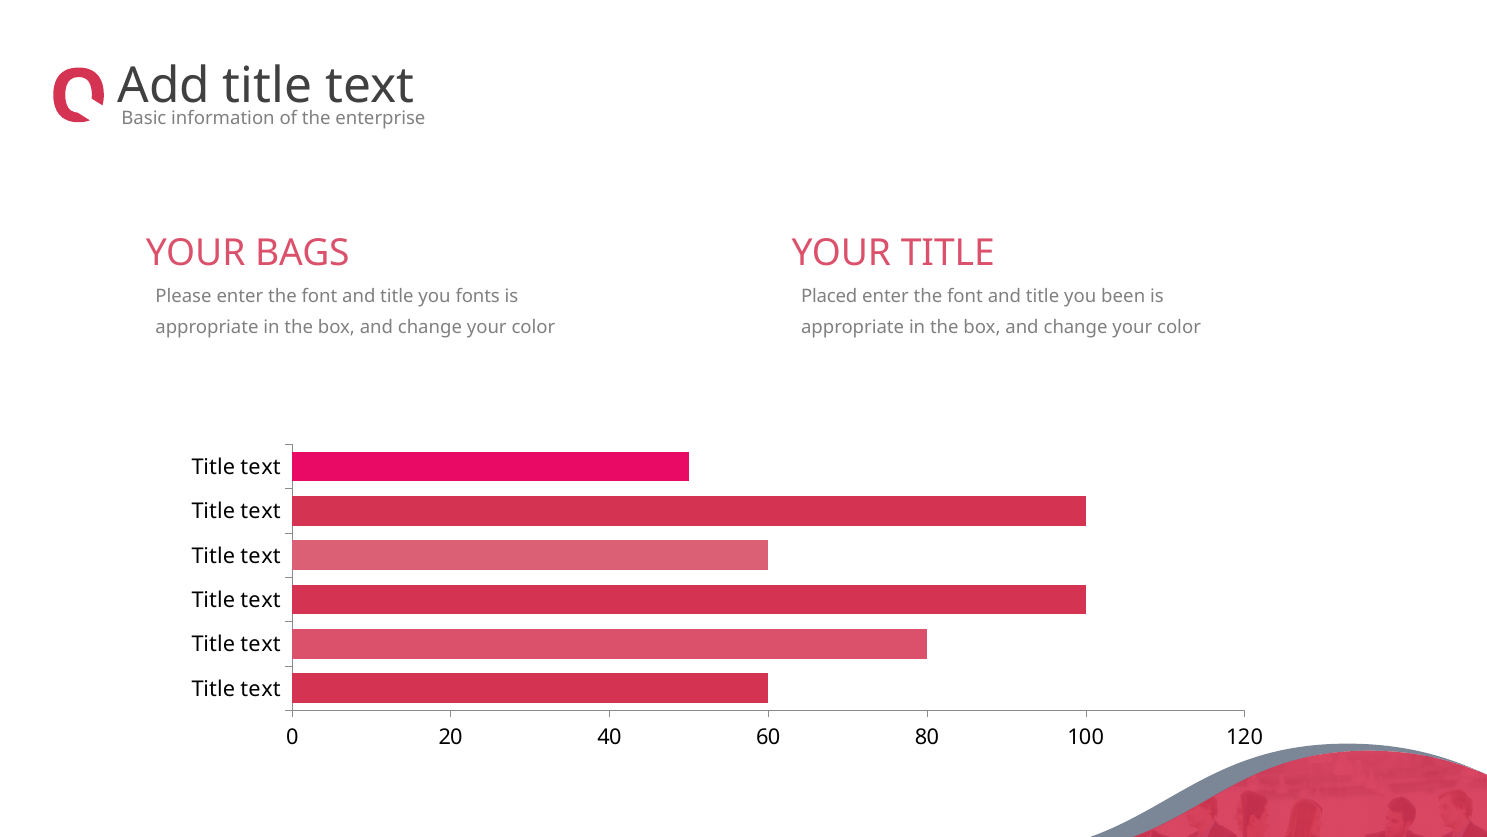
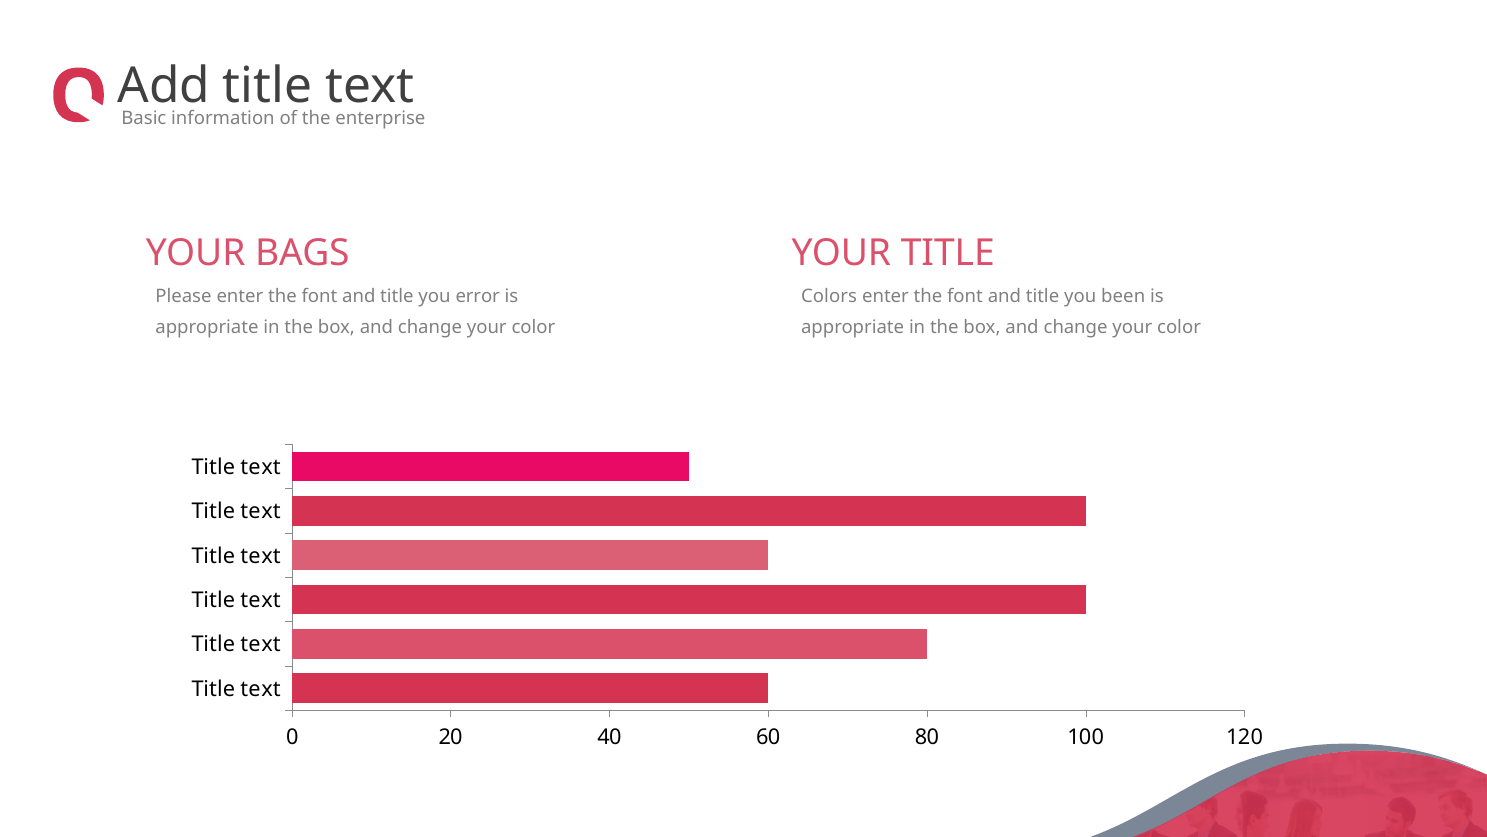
fonts: fonts -> error (478, 297)
Placed: Placed -> Colors (829, 297)
